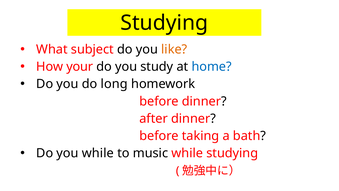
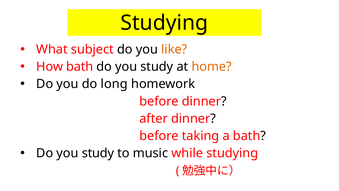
How your: your -> bath (80, 67)
home colour: blue -> orange (212, 67)
while: while -> study (98, 153)
